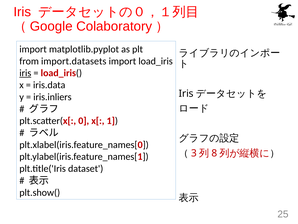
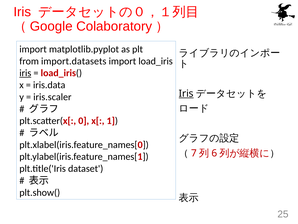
Iris underline: none -> present (186, 93)
iris.inliers: iris.inliers -> iris.scaler (52, 97)
3: 3 -> 7 (194, 153)
8: 8 -> 6 (214, 153)
